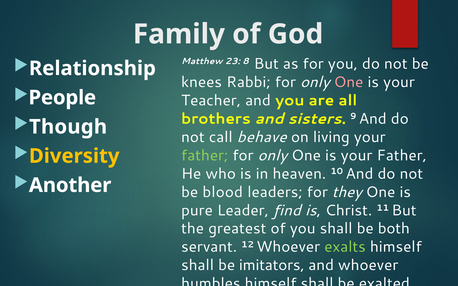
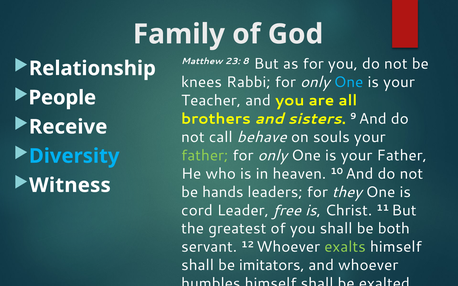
One colour: pink -> light blue (349, 82)
Though: Though -> Receive (68, 127)
living: living -> souls (331, 137)
Diversity colour: yellow -> light blue (74, 156)
Another: Another -> Witness (70, 185)
blood: blood -> hands (223, 192)
pure: pure -> cord (197, 210)
find: find -> free (287, 210)
